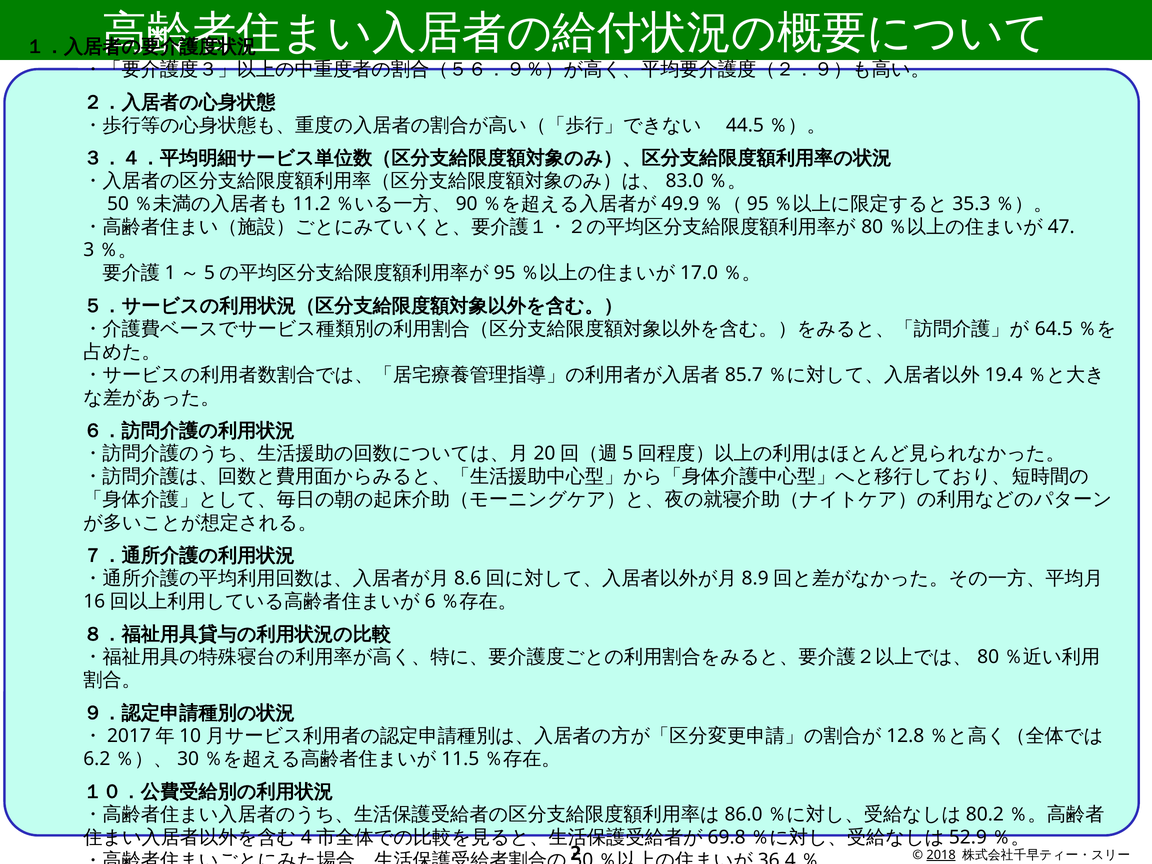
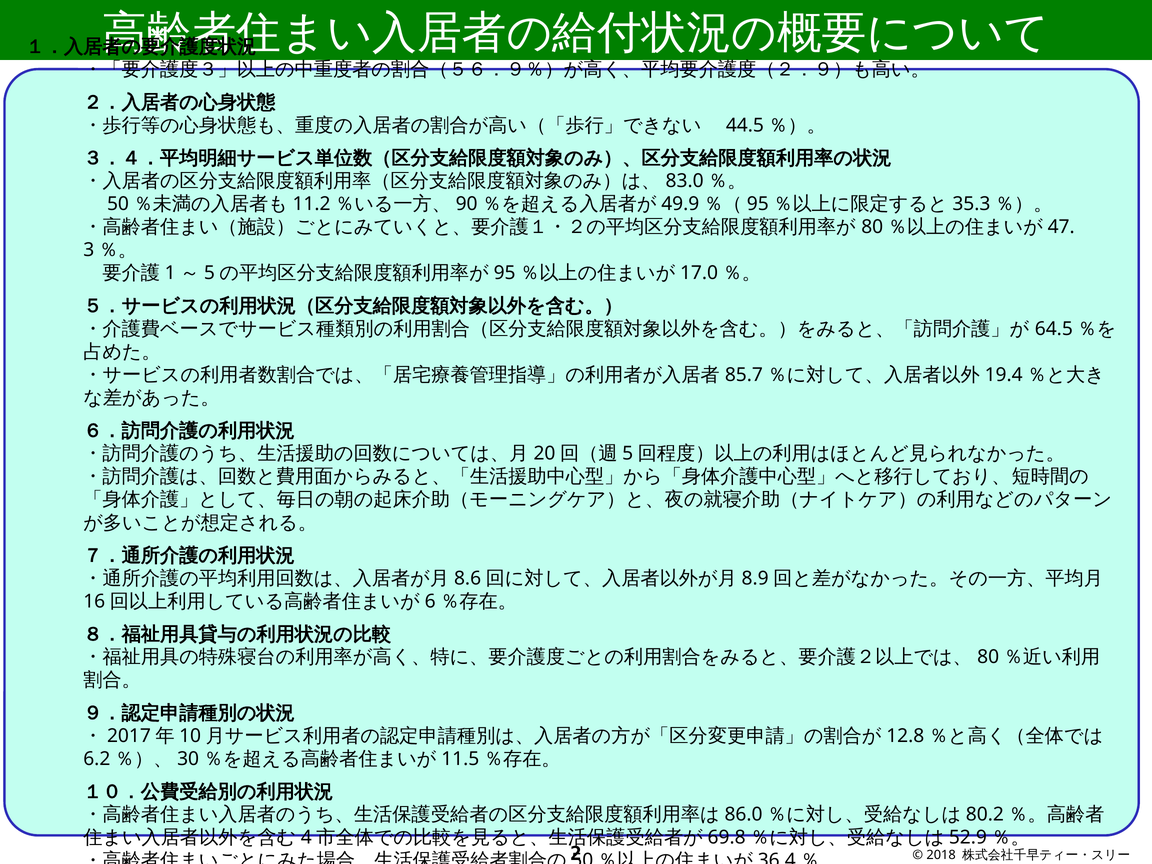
2018 underline: present -> none (941, 855)
